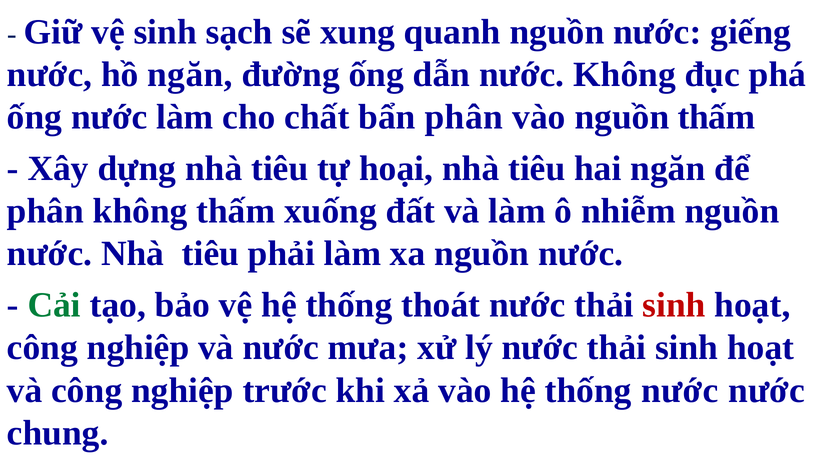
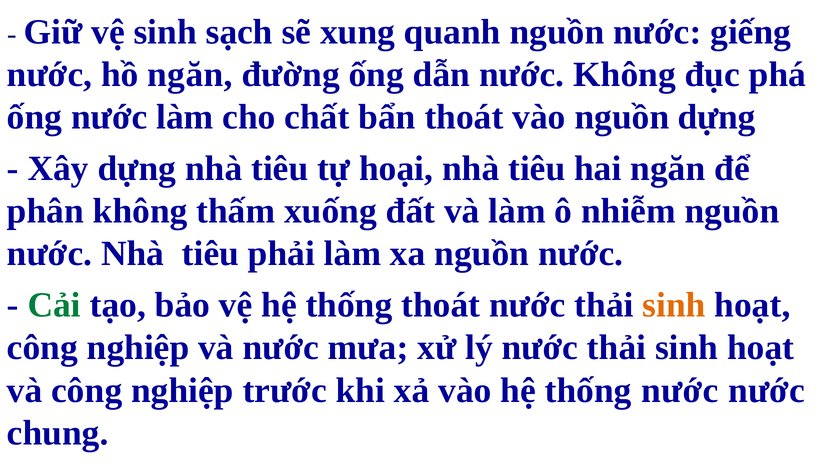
bẩn phân: phân -> thoát (464, 117)
nguồn thấm: thấm -> dựng (717, 117)
sinh colour: red -> orange (674, 305)
